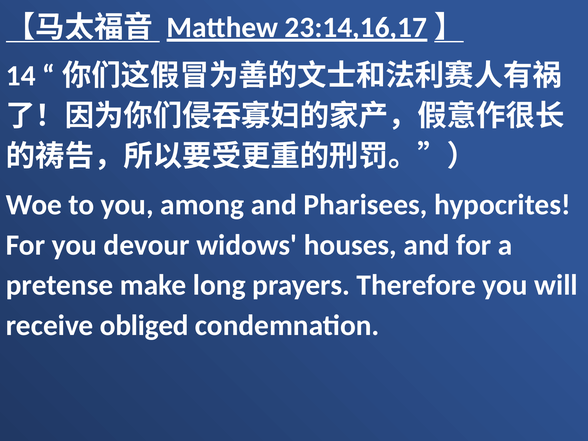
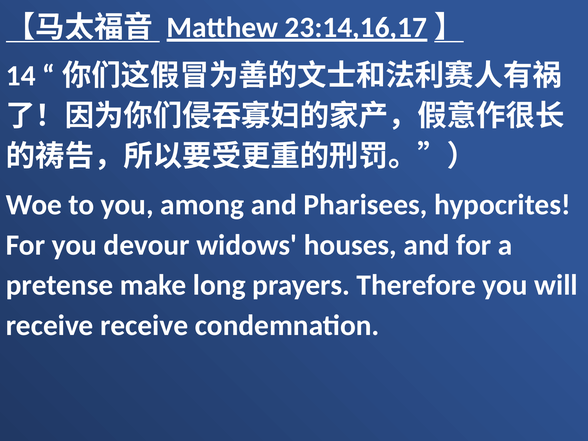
receive obliged: obliged -> receive (144, 325)
